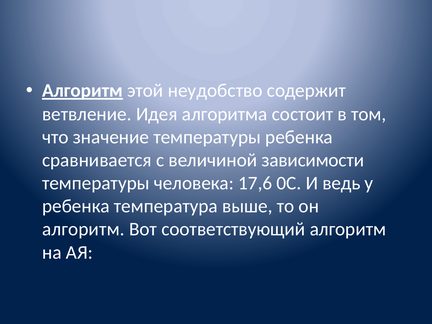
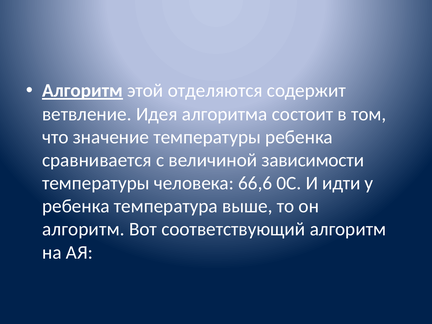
неудобство: неудобство -> отделяются (215, 91)
17,6: 17,6 -> 66,6 (255, 183)
ведь: ведь -> идти (341, 183)
